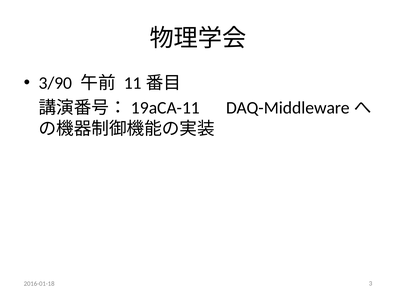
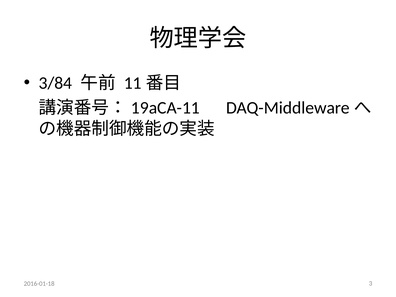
3/90: 3/90 -> 3/84 (55, 83)
